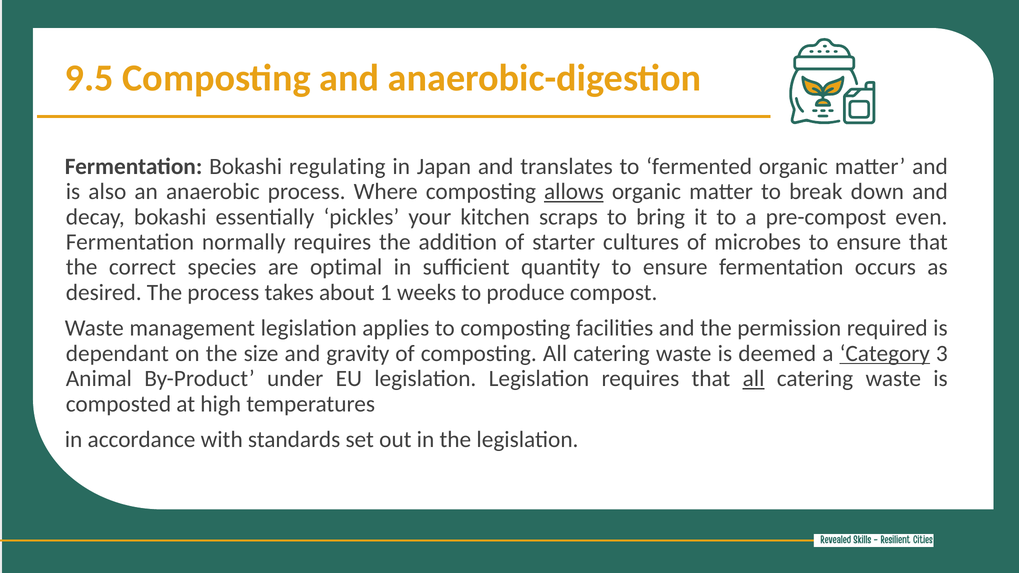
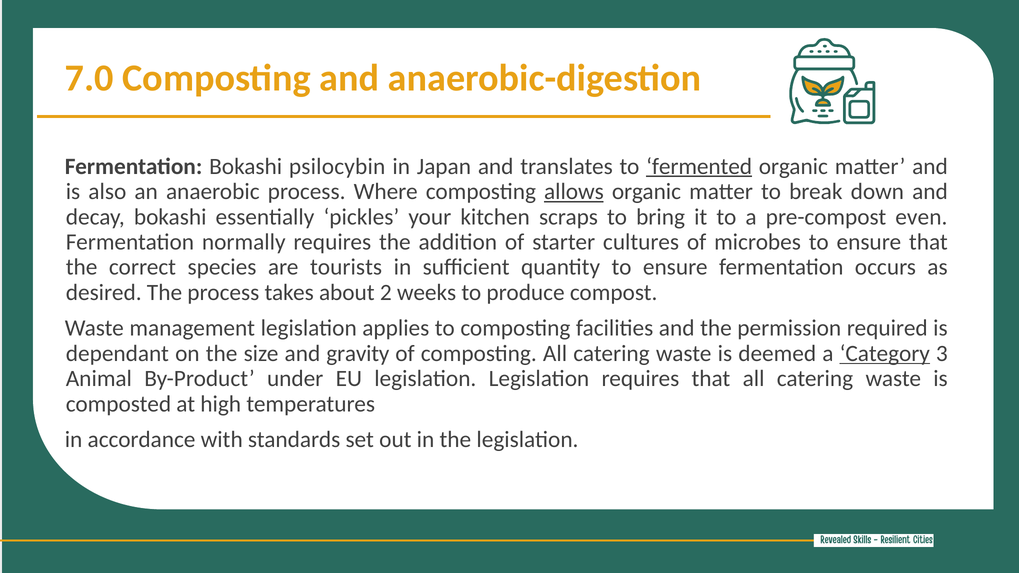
9.5: 9.5 -> 7.0 (89, 78)
regulating: regulating -> psilocybin (337, 166)
fermented underline: none -> present (699, 166)
optimal: optimal -> tourists (346, 267)
1: 1 -> 2 (386, 293)
all underline: present -> none (754, 379)
